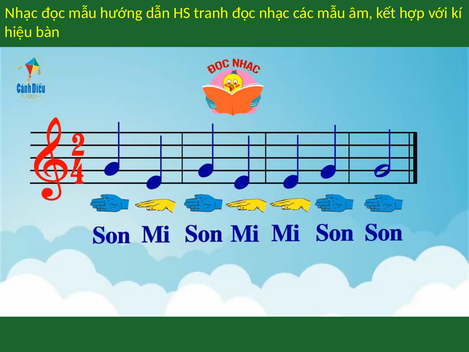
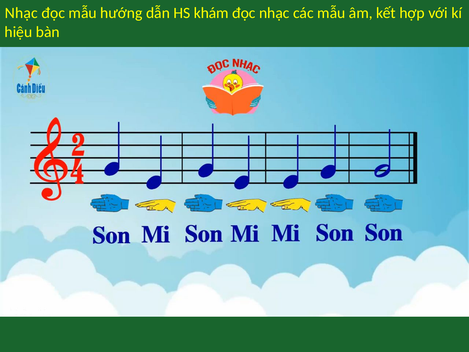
tranh: tranh -> khám (211, 13)
